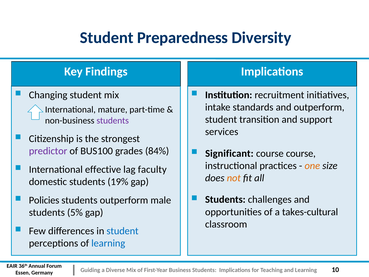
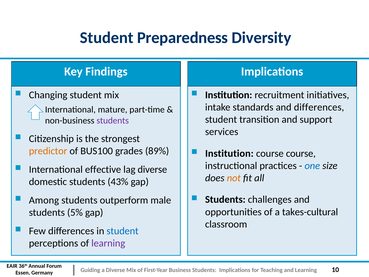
and outperform: outperform -> differences (319, 107)
predictor colour: purple -> orange (48, 151)
84%: 84% -> 89% (157, 151)
Significant: Significant -> Institution (229, 153)
one colour: orange -> blue (312, 166)
lag faculty: faculty -> diverse (152, 169)
19%: 19% -> 43% (118, 182)
Policies: Policies -> Among (44, 200)
learning colour: blue -> purple (108, 243)
